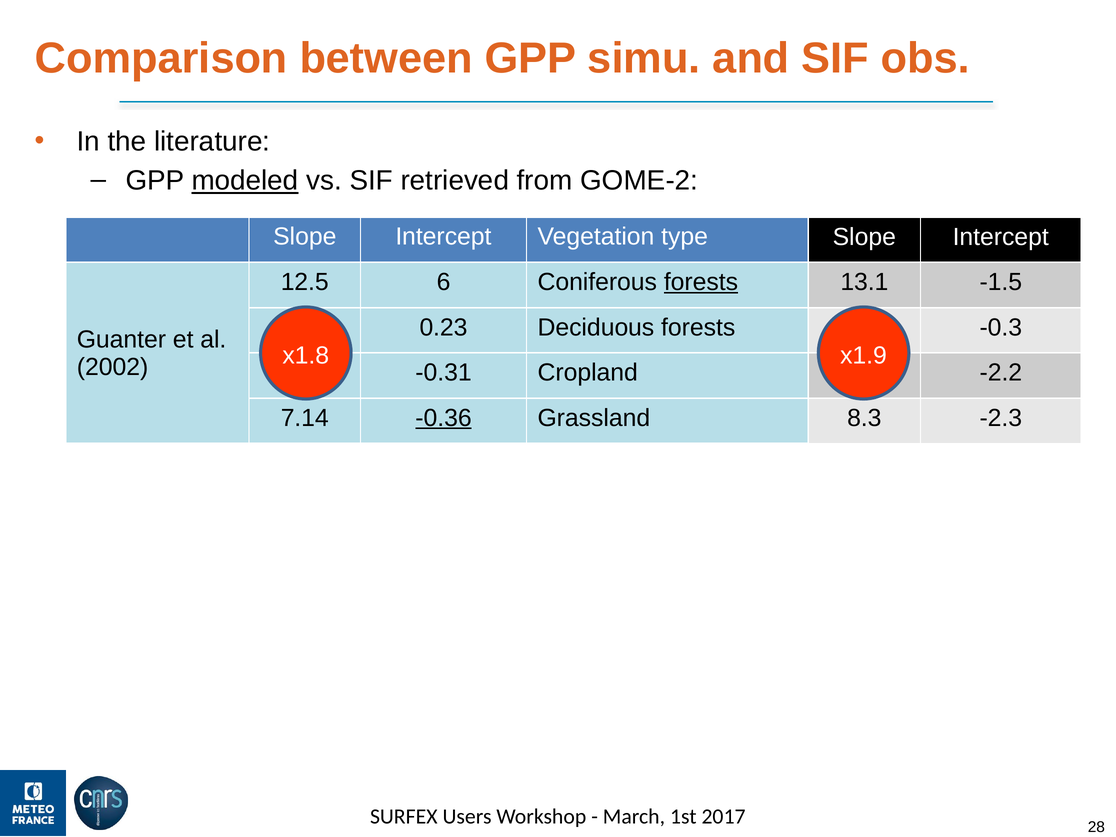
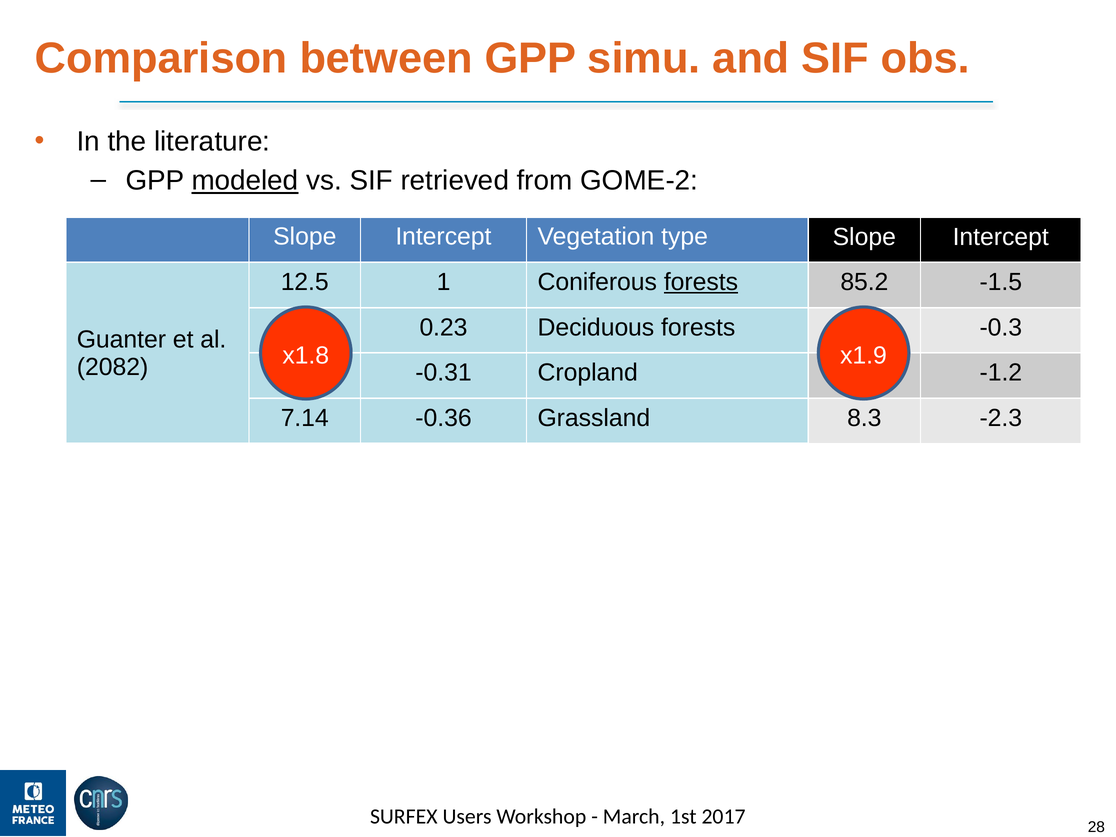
6: 6 -> 1 (444, 282)
13.1: 13.1 -> 85.2 (864, 282)
2002: 2002 -> 2082 (113, 367)
-2.2: -2.2 -> -1.2 (1001, 373)
-0.36 underline: present -> none (444, 418)
